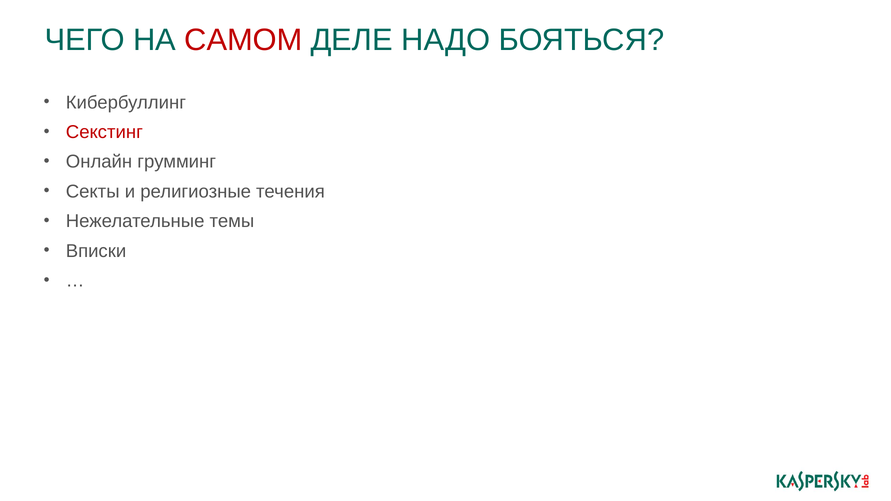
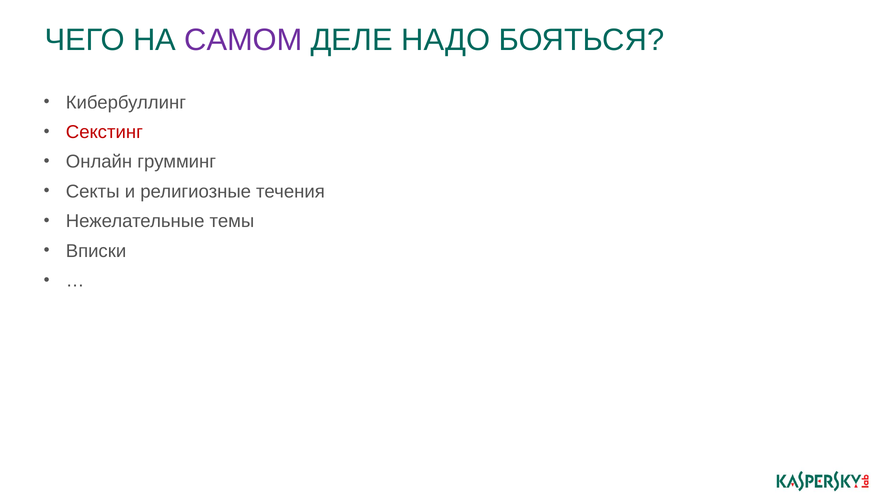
САМОМ colour: red -> purple (243, 40)
